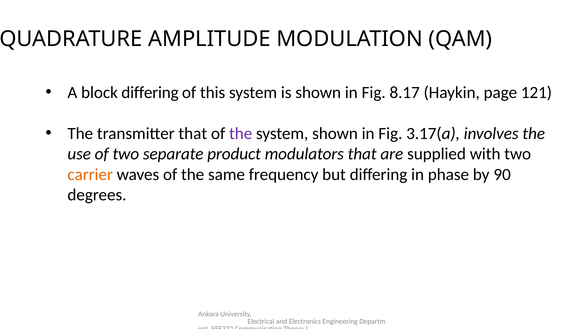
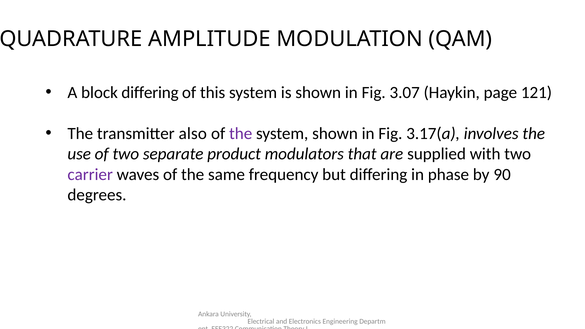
8.17: 8.17 -> 3.07 (405, 93)
transmitter that: that -> also (193, 134)
carrier colour: orange -> purple (90, 175)
